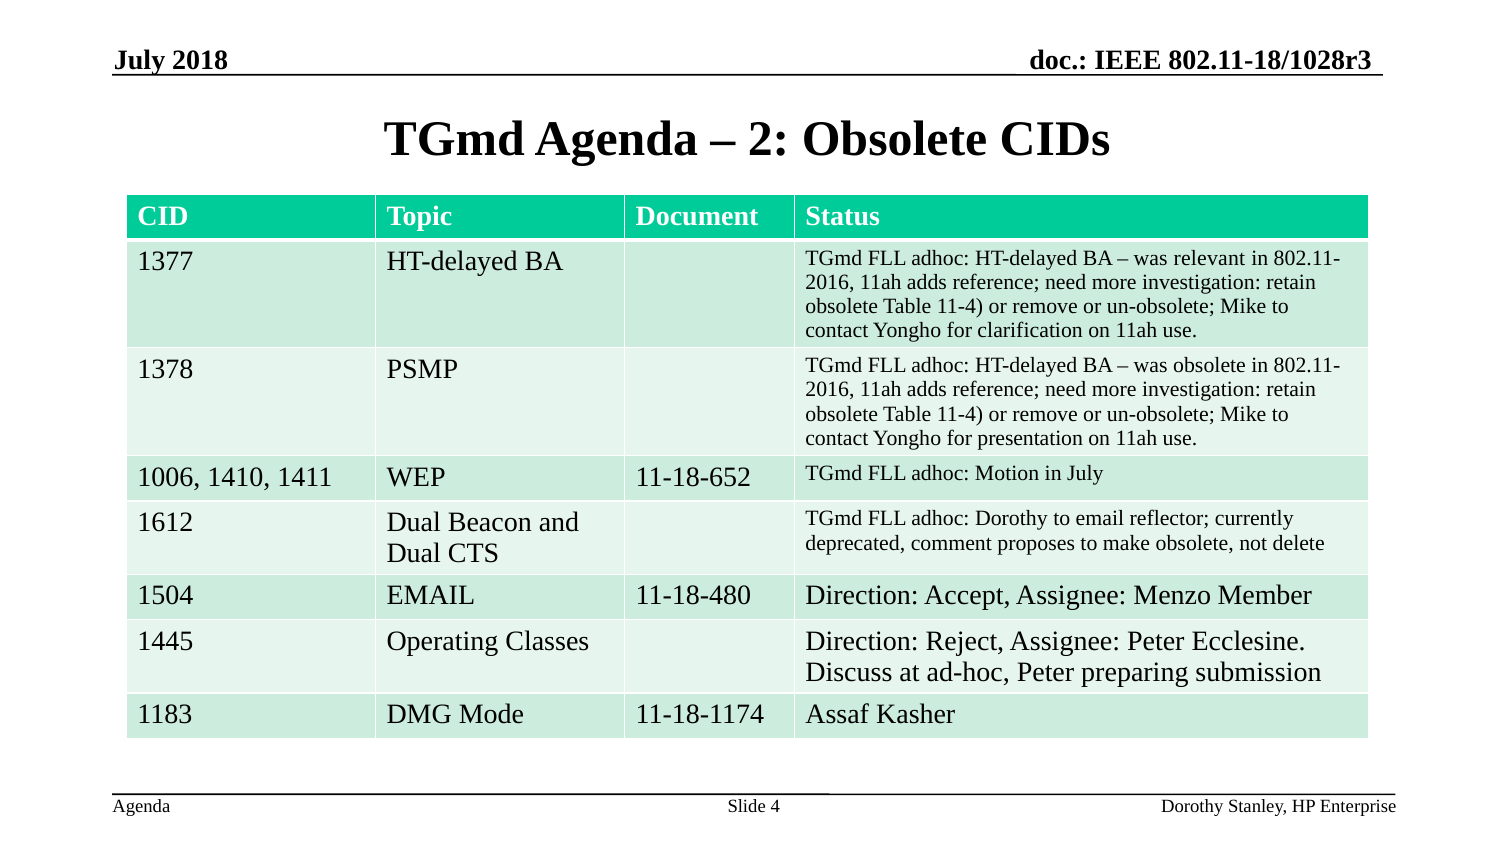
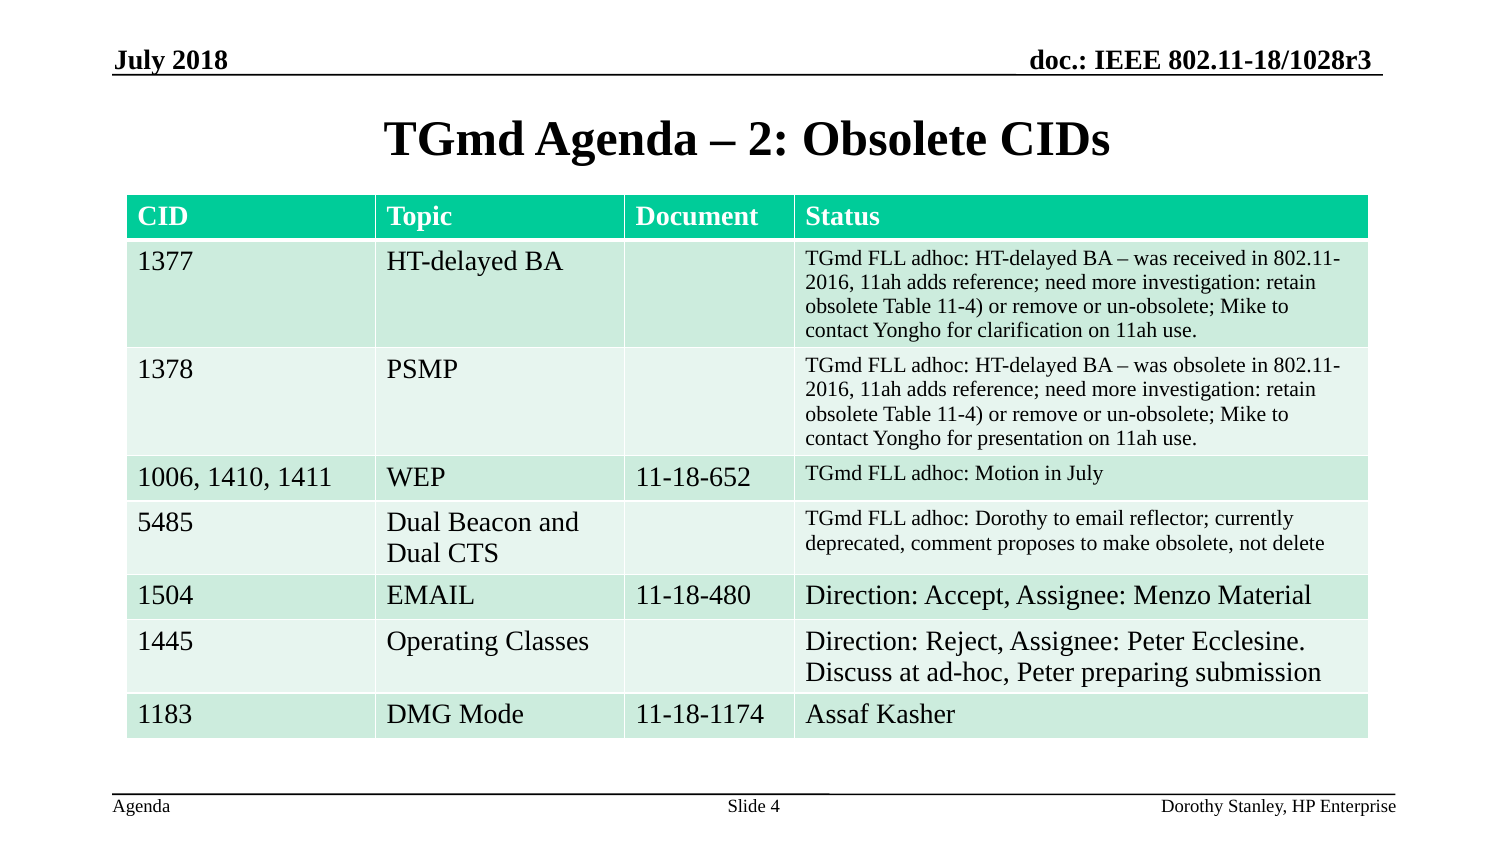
relevant: relevant -> received (1210, 258)
1612: 1612 -> 5485 (165, 522)
Member: Member -> Material (1265, 596)
